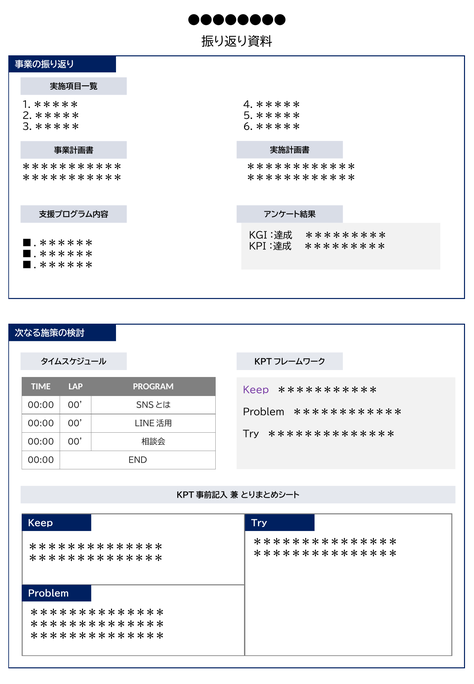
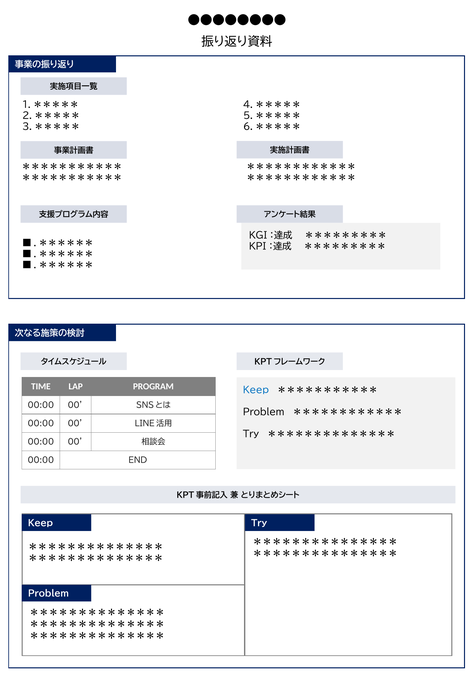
Keep colour: purple -> blue (256, 390)
